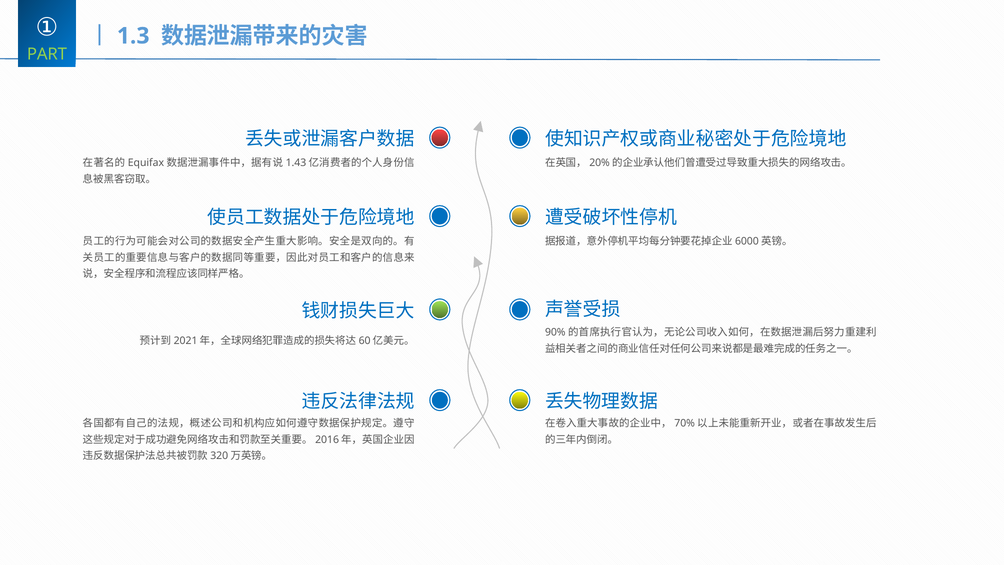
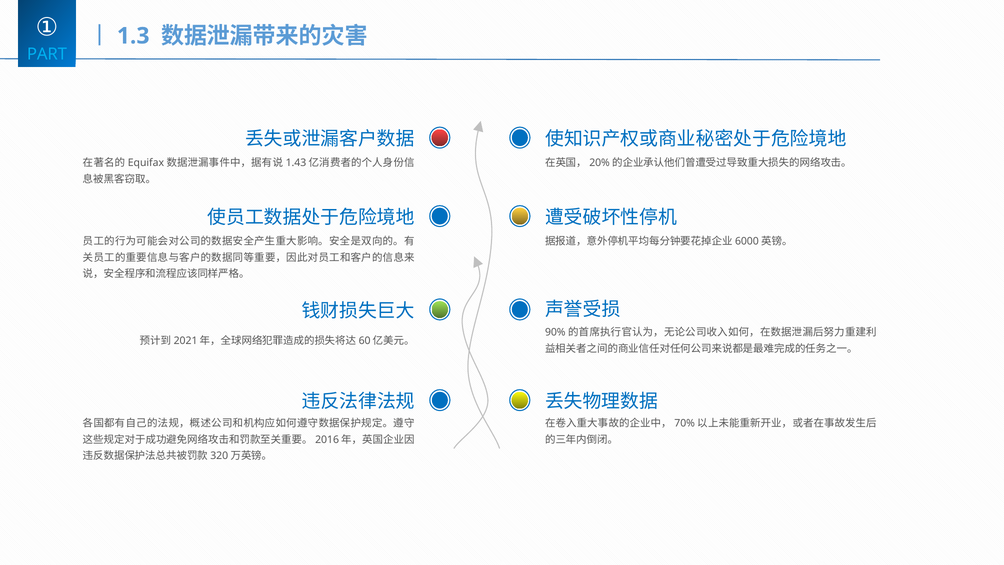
PART colour: light green -> light blue (47, 54)
